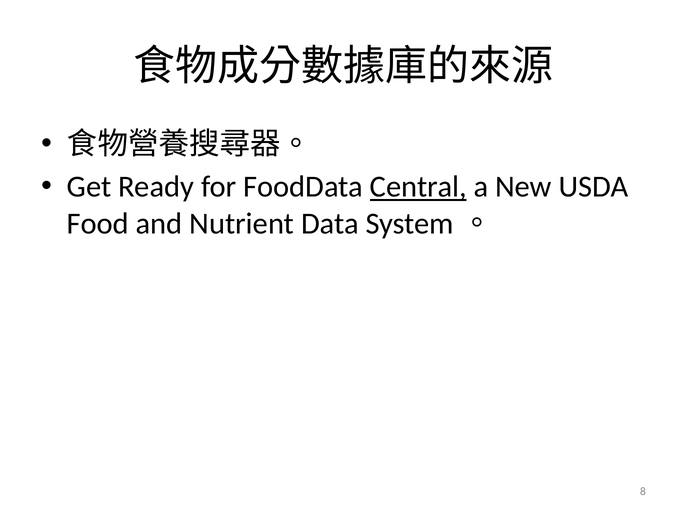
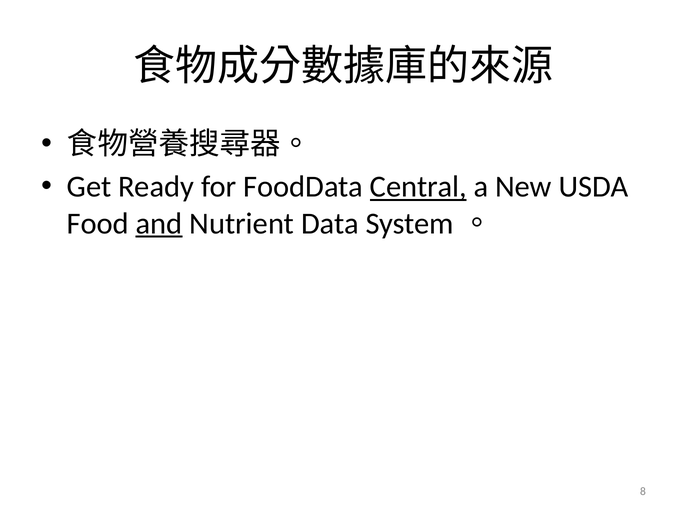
and underline: none -> present (159, 224)
